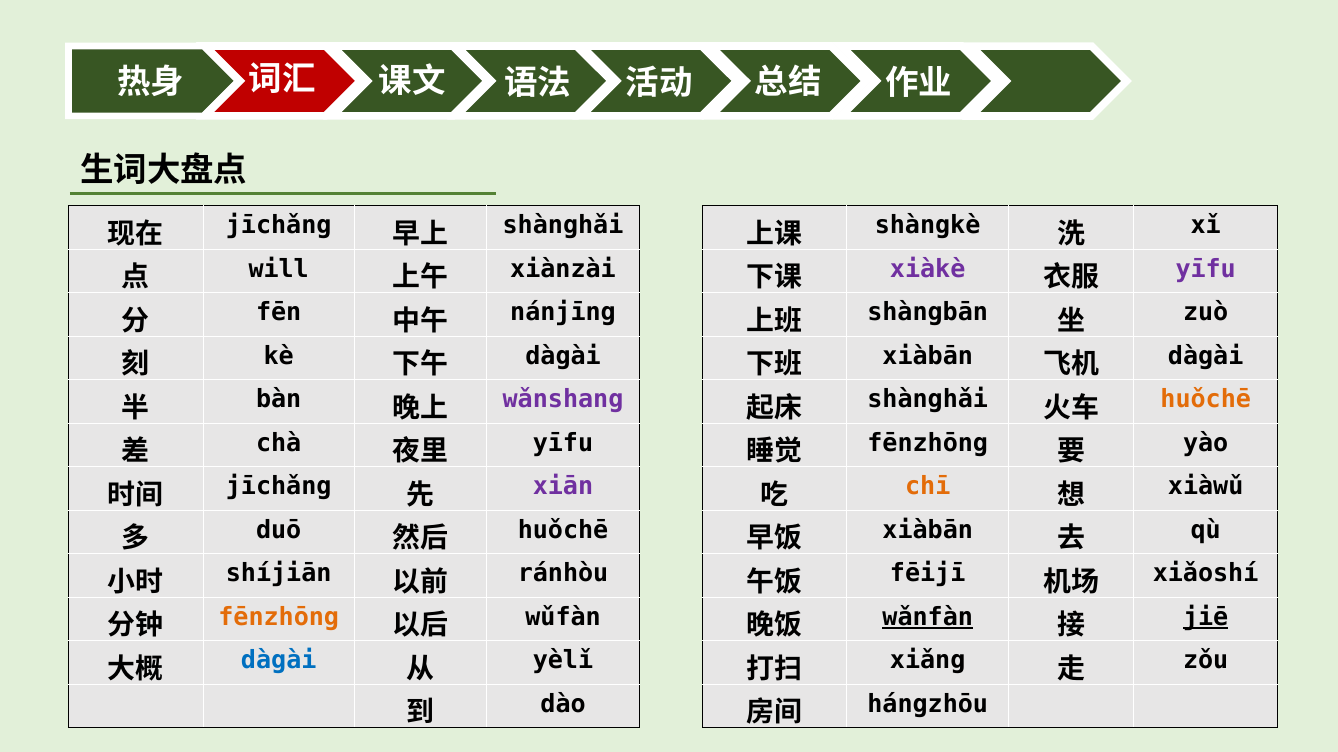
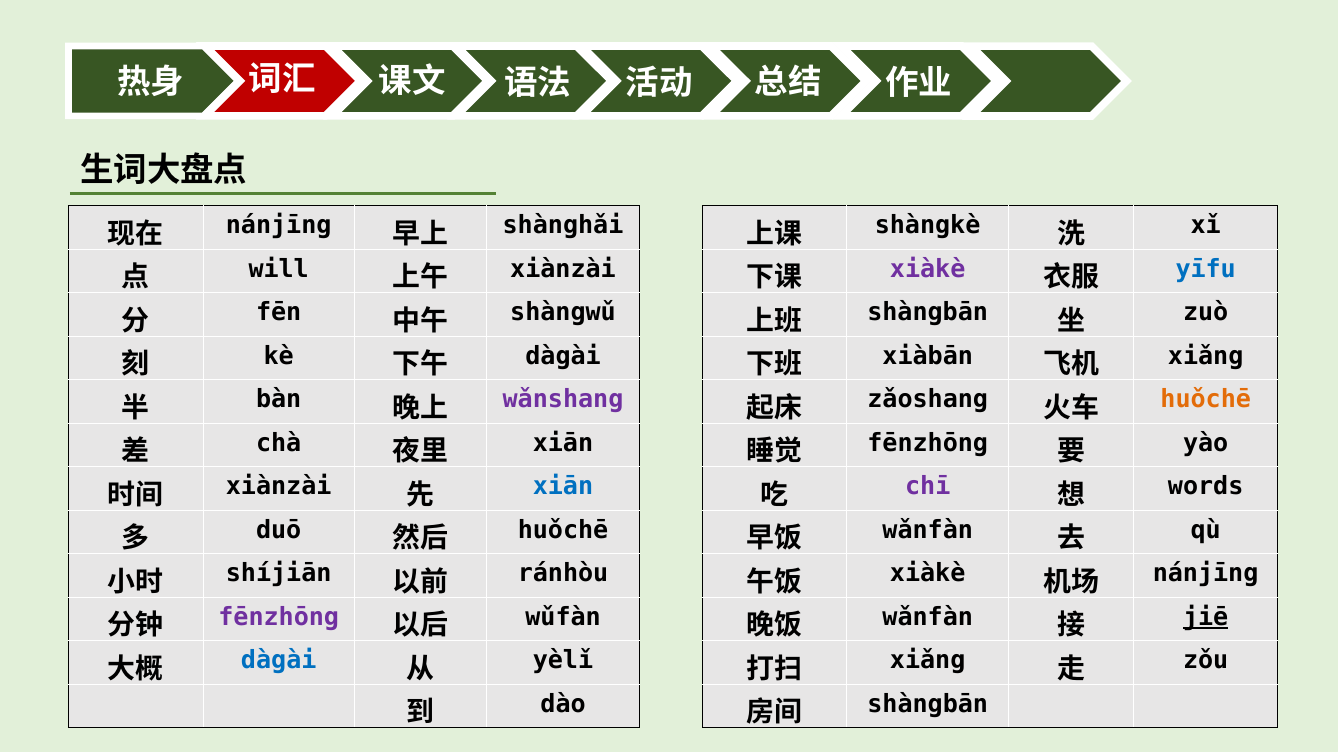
jīchǎng: jīchǎng -> nánjīng (279, 226)
yīfu colour: purple -> blue (1206, 269)
nánjīng: nánjīng -> shàngwǔ (563, 313)
dàgài: dàgài -> xiǎng (1206, 356)
shànghǎi: shànghǎi -> zǎoshang (928, 400)
yīfu: yīfu -> xiān (563, 443)
jīchǎng: jīchǎng -> xiànzài (279, 487)
xiān colour: purple -> blue (563, 487)
chī colour: orange -> purple (928, 487)
xiàwǔ: xiàwǔ -> words (1206, 487)
xiàbān: xiàbān -> wǎnfàn (928, 531)
fēijī: fēijī -> xiàkè (928, 574)
xiǎoshí: xiǎoshí -> nánjīng (1206, 574)
fēnzhōng colour: orange -> purple (279, 618)
wǎnfàn underline: present -> none (928, 618)
hángzhōu: hángzhōu -> shàngbān (928, 705)
